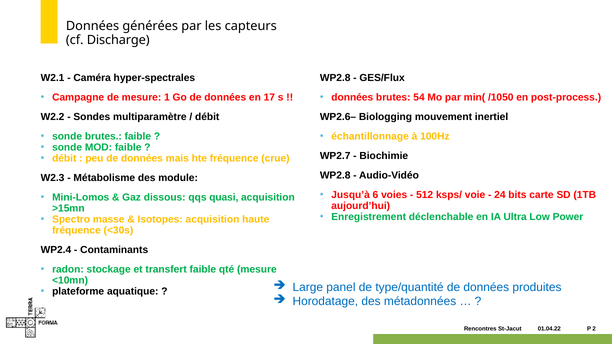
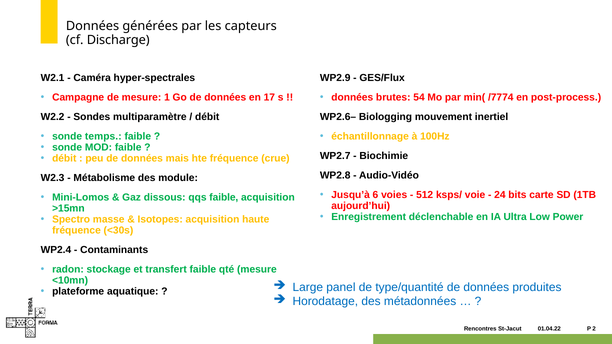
WP2.8: WP2.8 -> WP2.9 (335, 78)
/1050: /1050 -> /7774 (501, 97)
sonde brutes: brutes -> temps (103, 136)
qqs quasi: quasi -> faible (224, 197)
